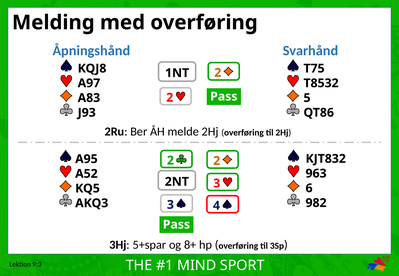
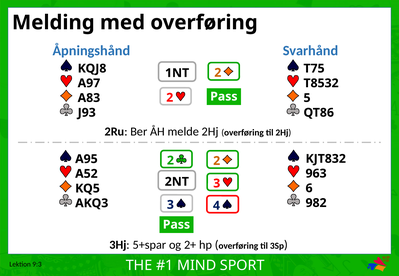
8+: 8+ -> 2+ (190, 245)
